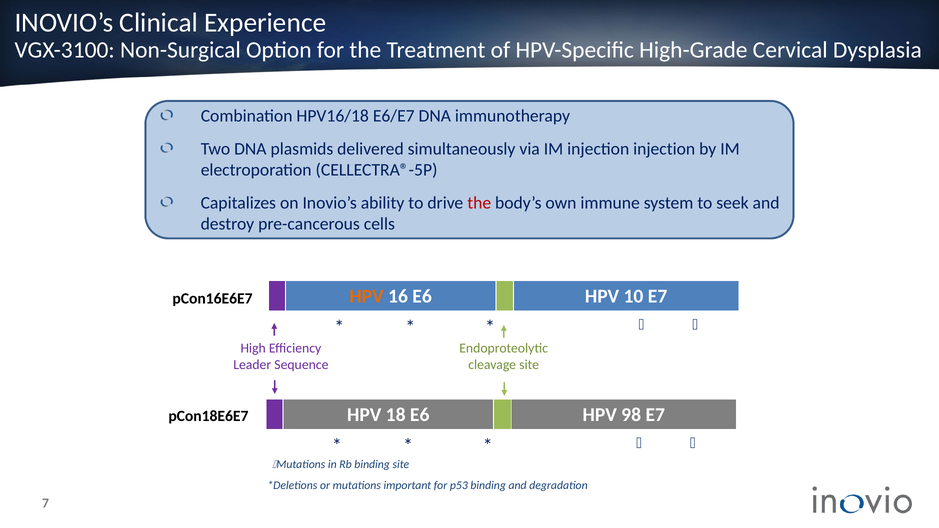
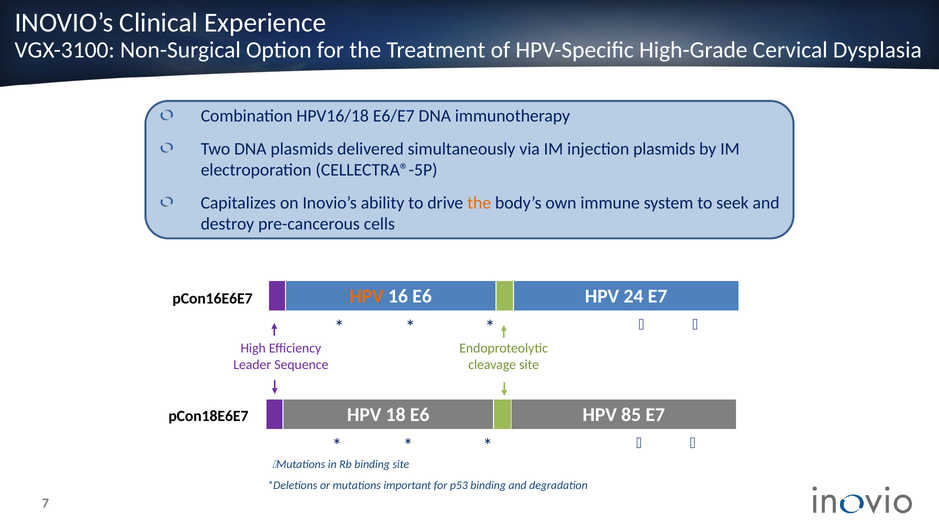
injection injection: injection -> plasmids (664, 149)
the colour: red -> orange (479, 203)
10: 10 -> 24 (633, 296)
98: 98 -> 85 (631, 415)
